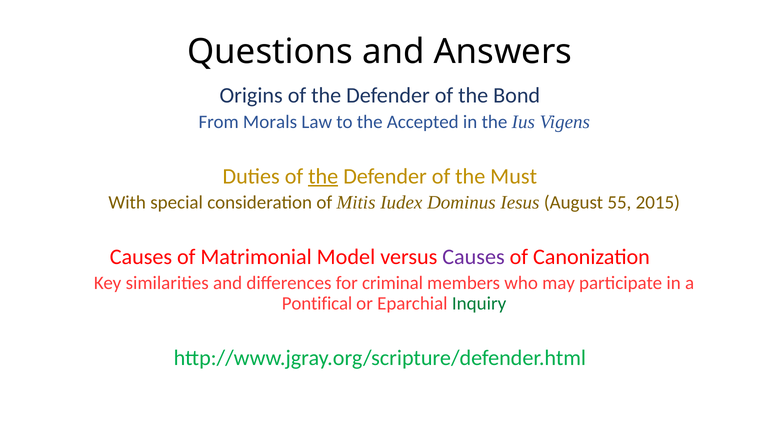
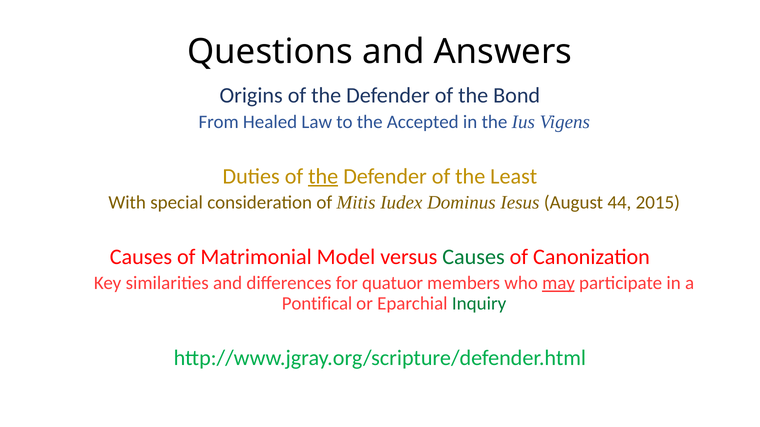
Morals: Morals -> Healed (270, 122)
Must: Must -> Least (514, 176)
55: 55 -> 44 (619, 203)
Causes colour: purple -> green (474, 257)
criminal: criminal -> quatuor (393, 283)
may underline: none -> present (559, 283)
